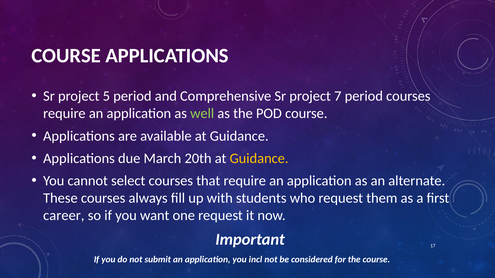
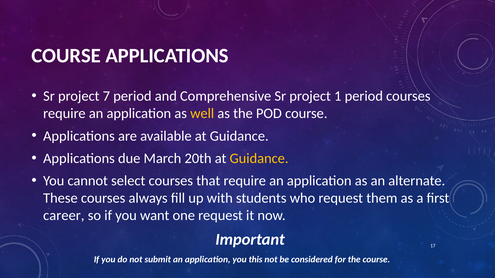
5: 5 -> 7 (106, 96)
7: 7 -> 1 (338, 96)
well colour: light green -> yellow (202, 114)
incl: incl -> this (256, 260)
